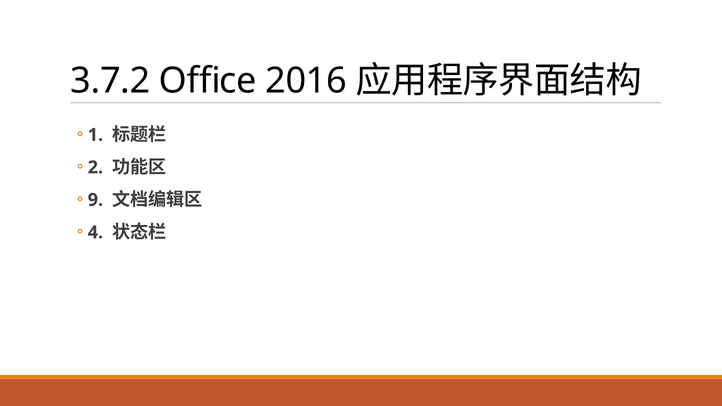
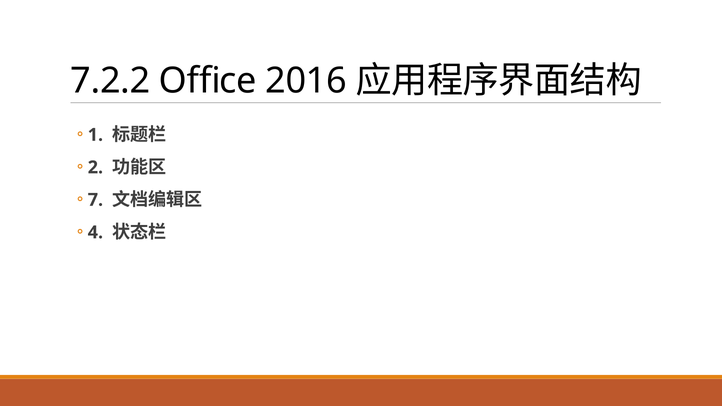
3.7.2: 3.7.2 -> 7.2.2 (110, 81)
9: 9 -> 7 (95, 200)
